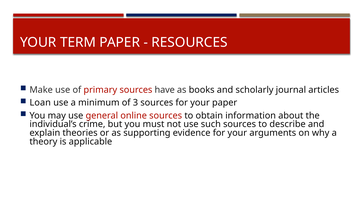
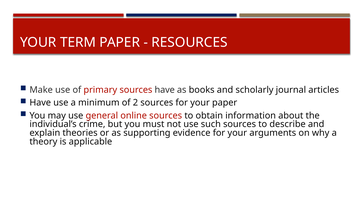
Loan: Loan -> Have (40, 103)
3: 3 -> 2 (135, 103)
